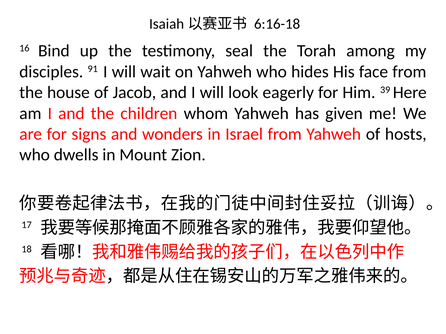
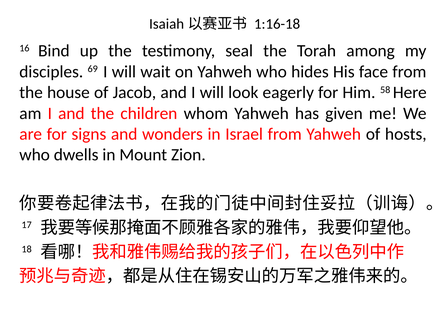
6:16-18: 6:16-18 -> 1:16-18 (277, 24)
91: 91 -> 69 (93, 69)
39: 39 -> 58 (385, 90)
